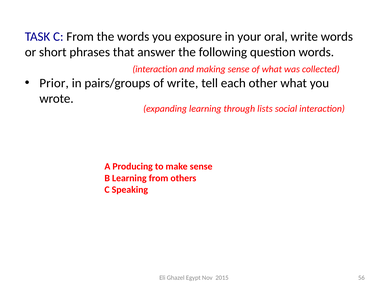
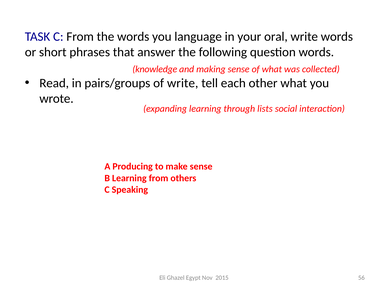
exposure: exposure -> language (198, 37)
interaction: interaction -> knowledge (155, 69)
Prior: Prior -> Read (54, 83)
